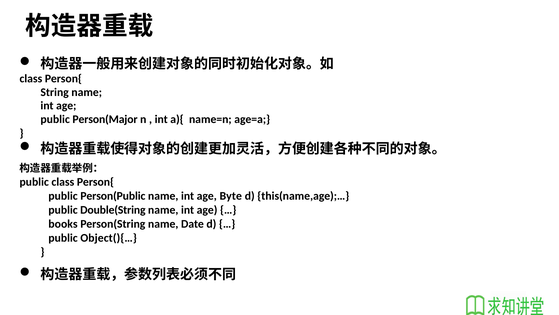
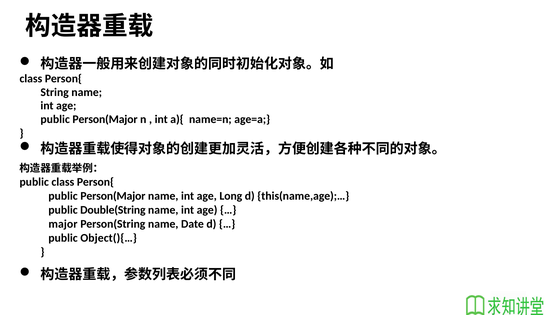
Person(Public: Person(Public -> Person(Major (113, 195)
Byte: Byte -> Long (231, 195)
books: books -> major (63, 223)
